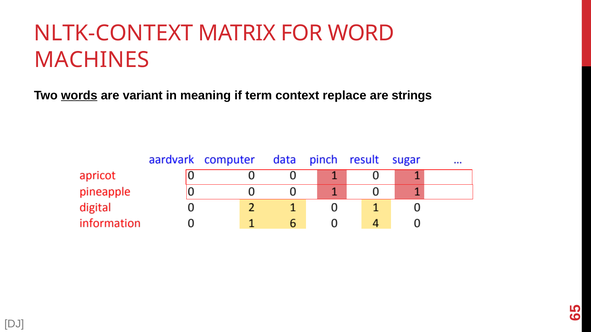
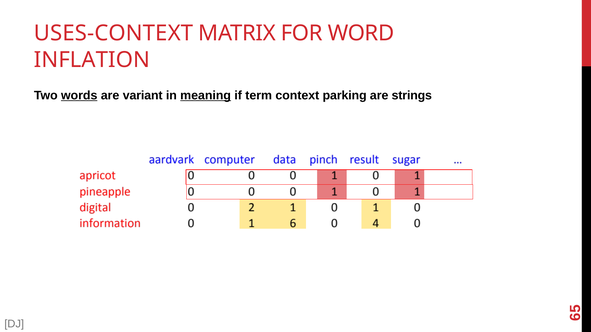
NLTK-CONTEXT: NLTK-CONTEXT -> USES-CONTEXT (114, 33)
MACHINES: MACHINES -> INFLATION (92, 60)
meaning underline: none -> present (206, 95)
replace: replace -> parking (345, 95)
